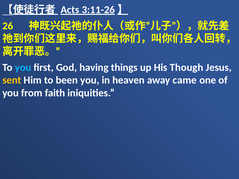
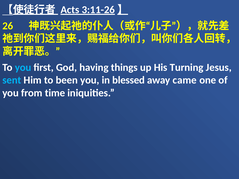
Though: Though -> Turning (187, 67)
sent colour: yellow -> light blue (12, 80)
heaven: heaven -> blessed (129, 80)
faith: faith -> time (55, 93)
